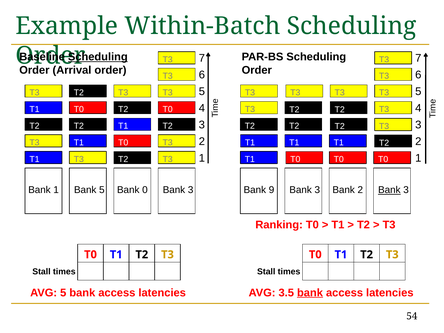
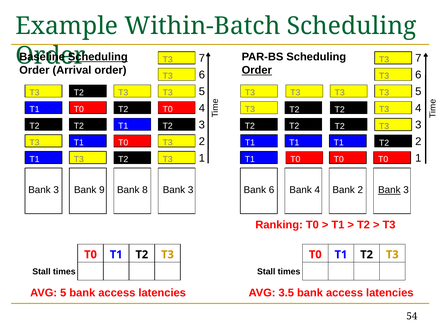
Order underline: none -> present (257, 70)
1: 1 -> 3 (56, 190)
Bank 5: 5 -> 9 (102, 190)
0: 0 -> 8 (145, 190)
Bank 9: 9 -> 6 (272, 190)
3: 3 -> 4 (317, 190)
bank underline: present -> none (310, 293)
